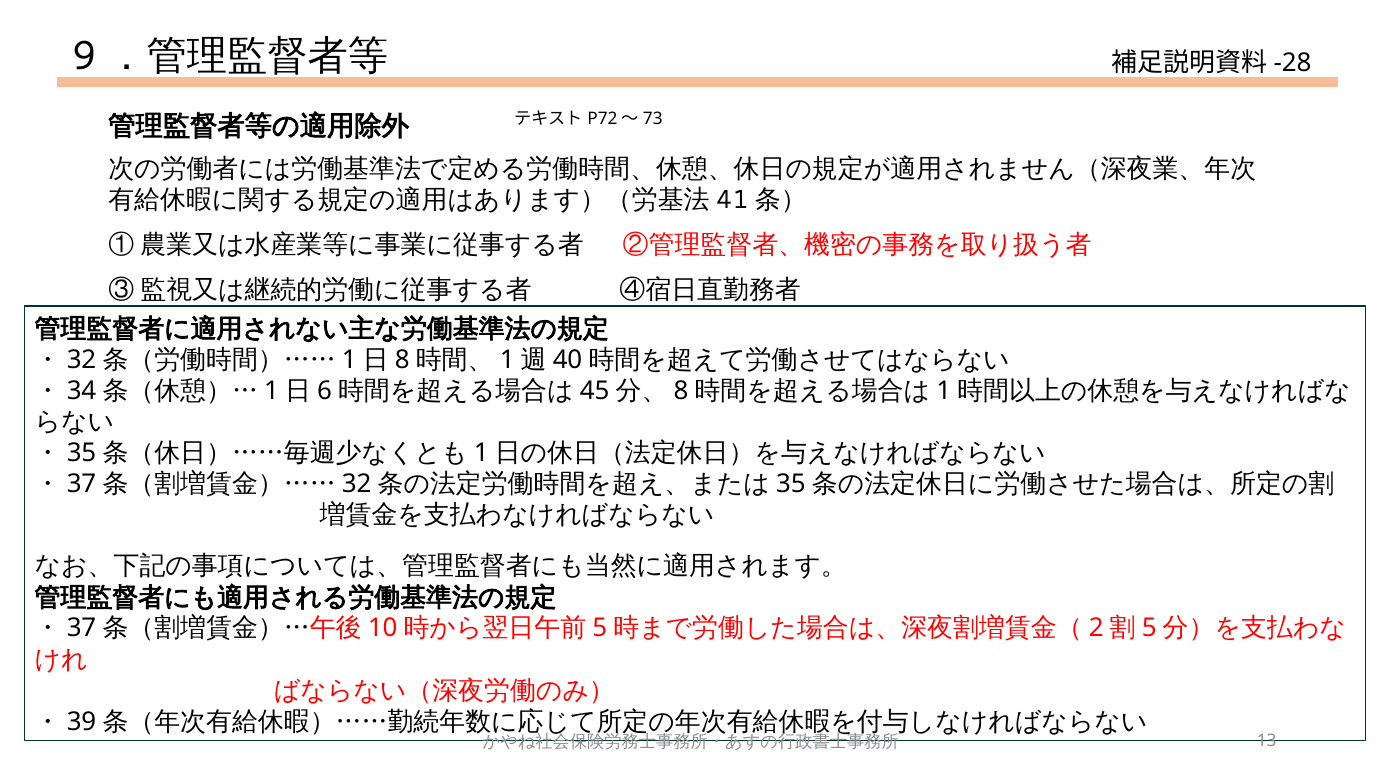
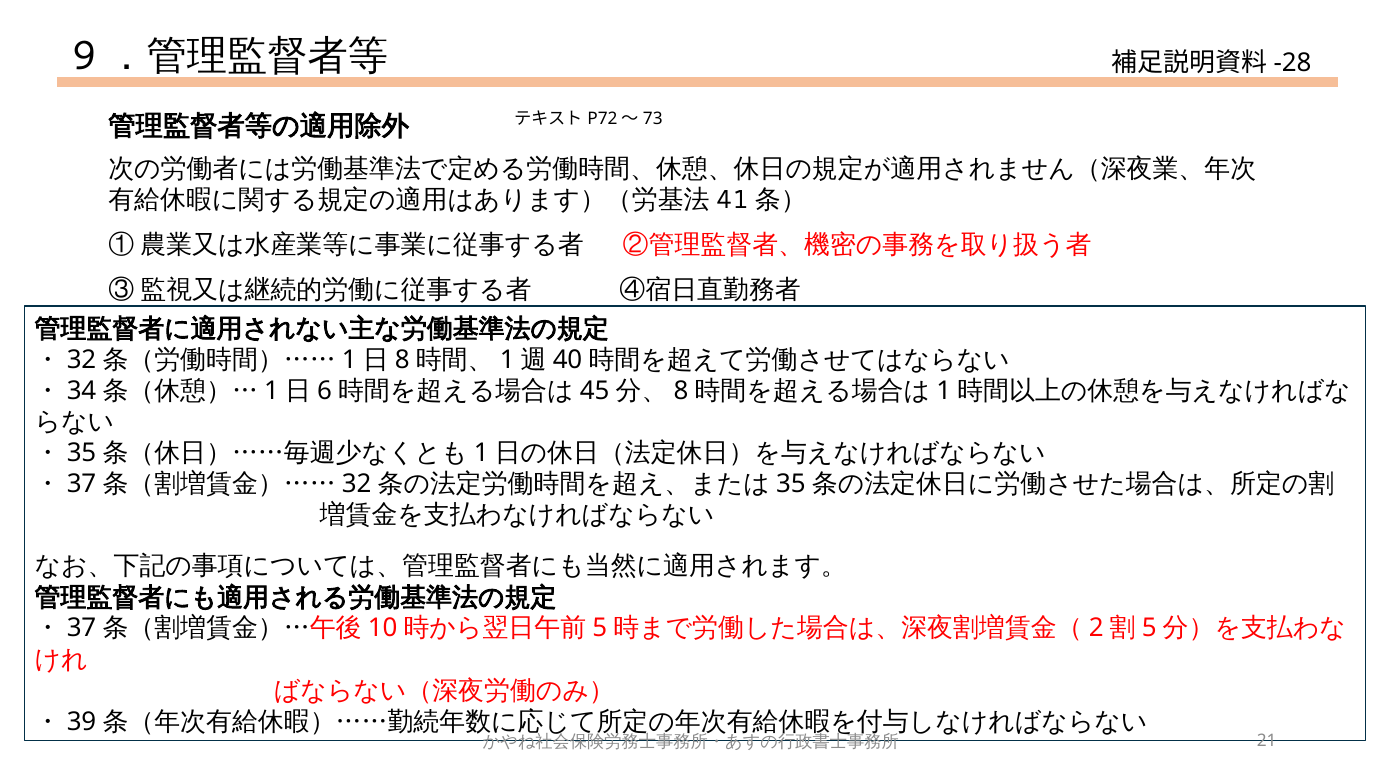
13: 13 -> 21 (1267, 741)
